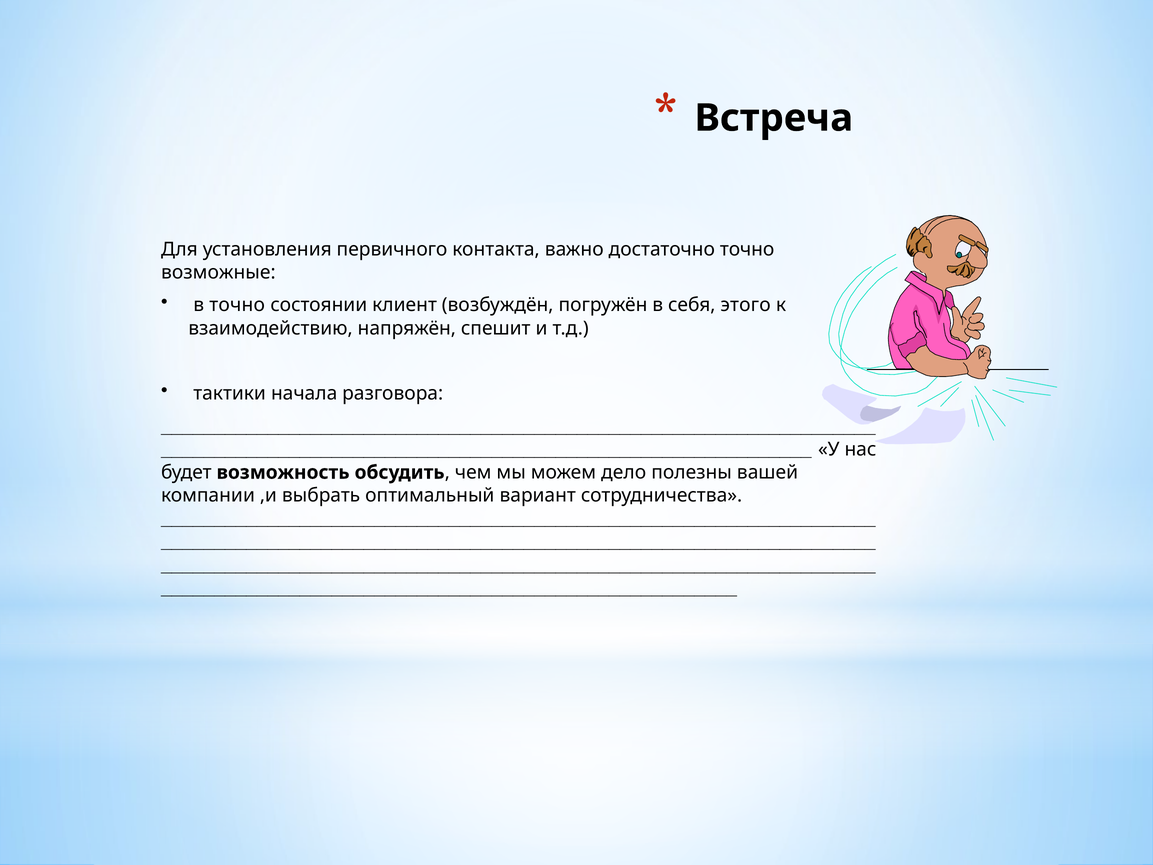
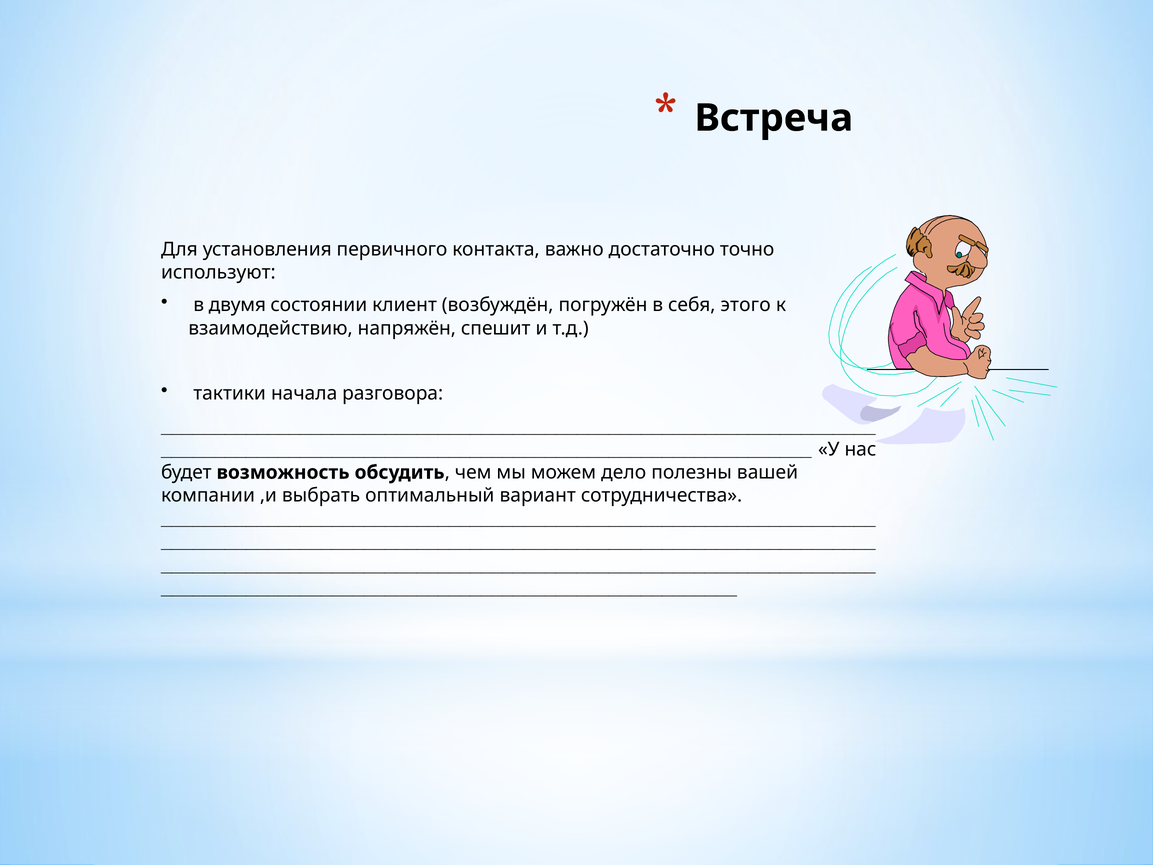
возможные: возможные -> используют (218, 272)
в точно: точно -> двумя (237, 305)
